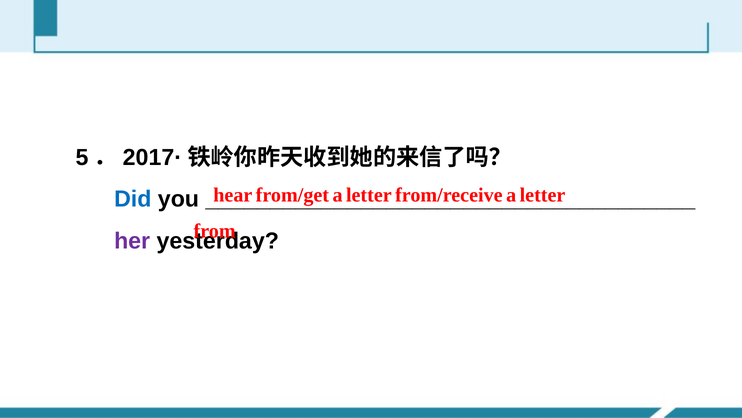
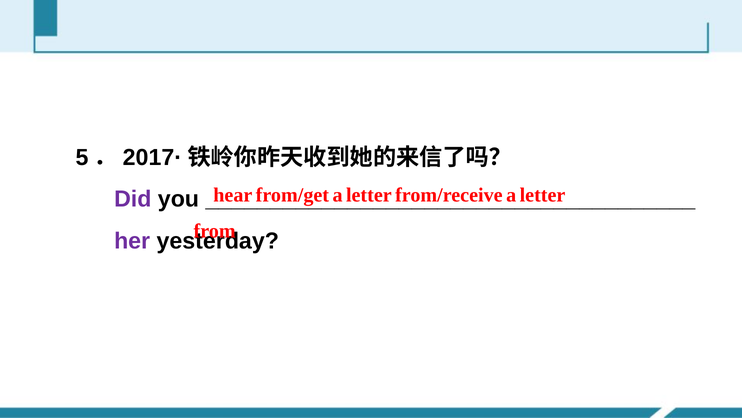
Did colour: blue -> purple (133, 199)
